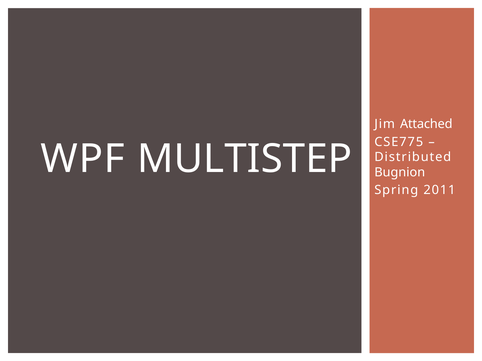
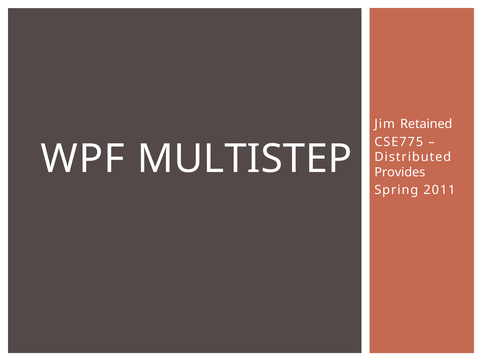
Attached: Attached -> Retained (426, 124)
Bugnion: Bugnion -> Provides (400, 173)
